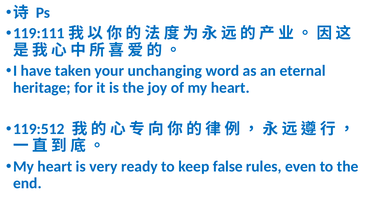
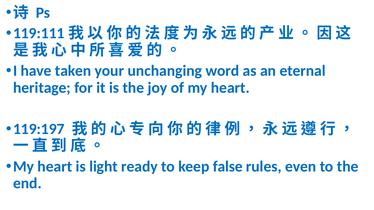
119:512: 119:512 -> 119:197 (39, 129)
very: very -> light (103, 167)
